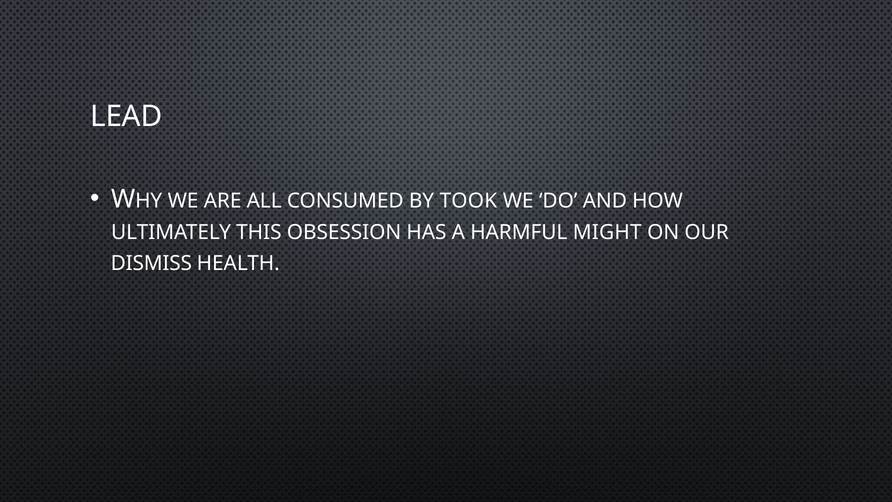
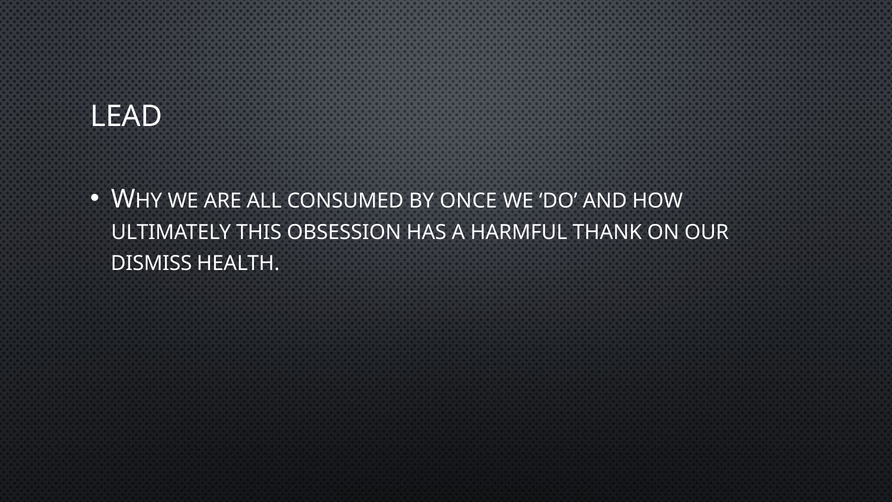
TOOK: TOOK -> ONCE (468, 201)
MIGHT: MIGHT -> THANK (607, 232)
